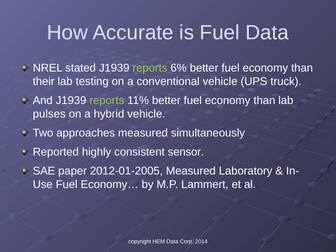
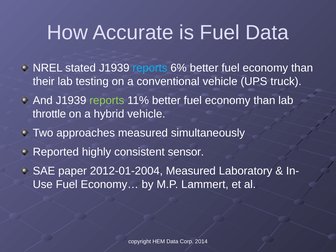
reports colour: light green -> light blue (150, 68)
pulses: pulses -> throttle (49, 114)
2012-01-2005: 2012-01-2005 -> 2012-01-2004 (126, 171)
